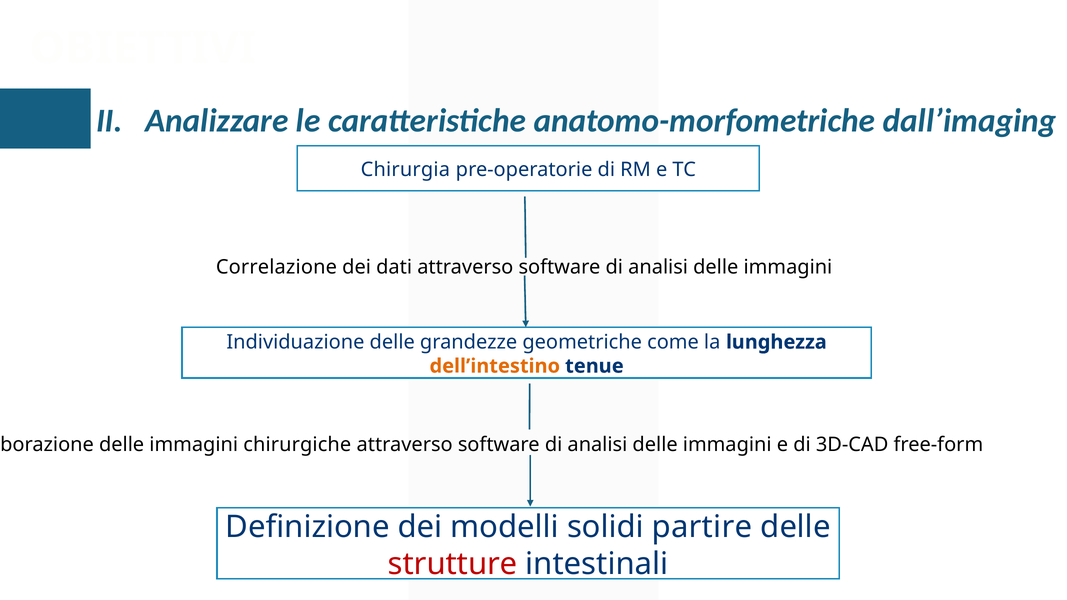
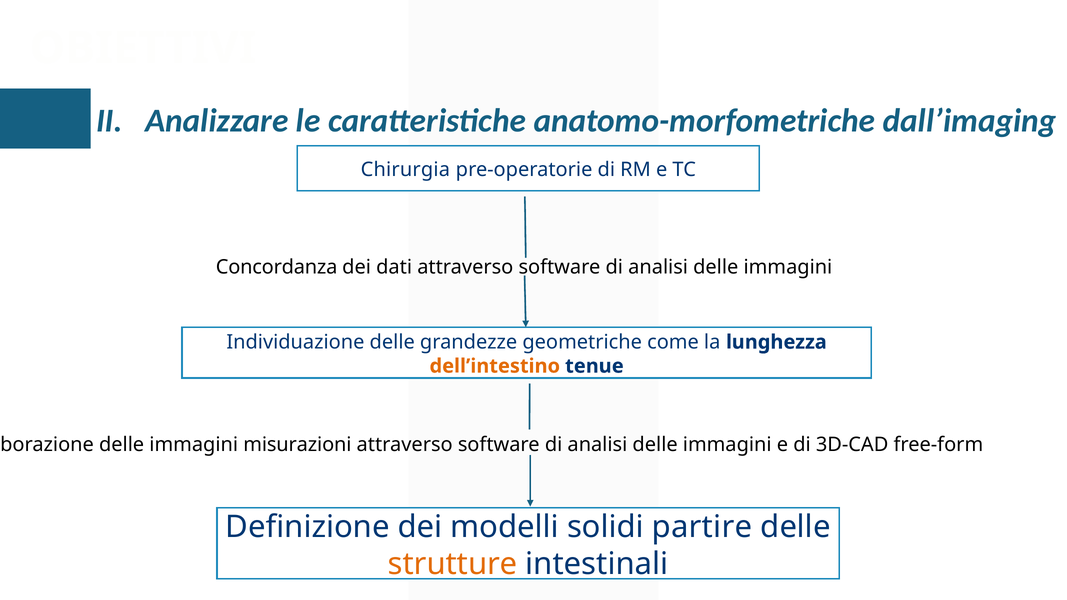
Correlazione: Correlazione -> Concordanza (277, 267)
chirurgiche: chirurgiche -> misurazioni (297, 445)
strutture colour: red -> orange (453, 564)
